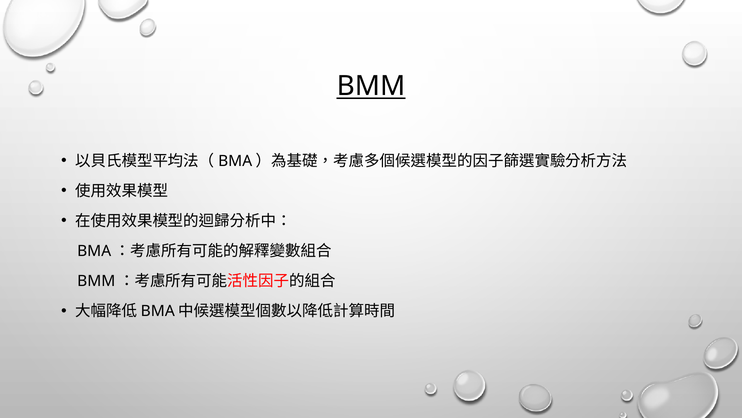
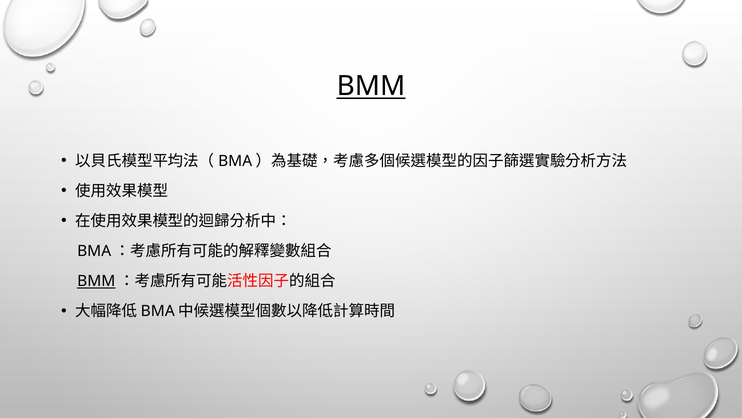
BMM underline: none -> present (96, 281)
